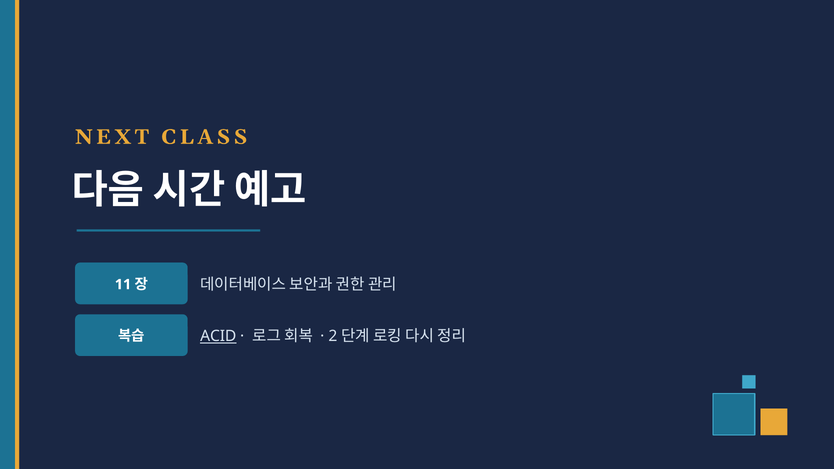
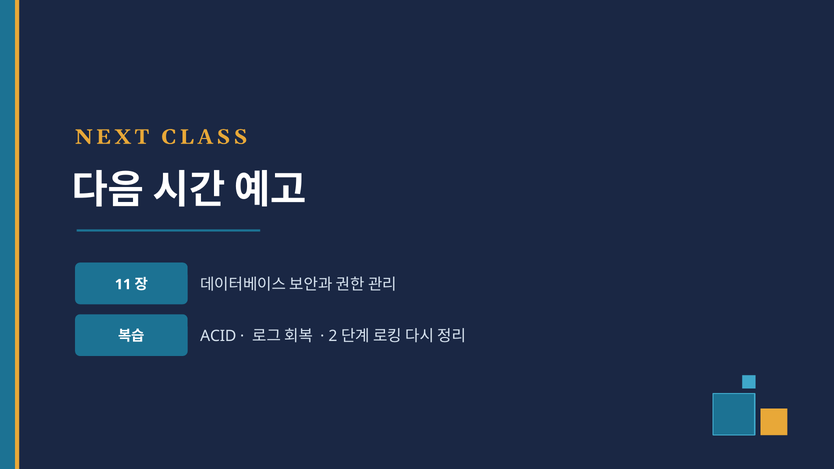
ACID underline: present -> none (218, 336)
